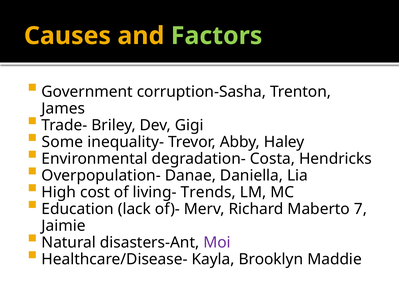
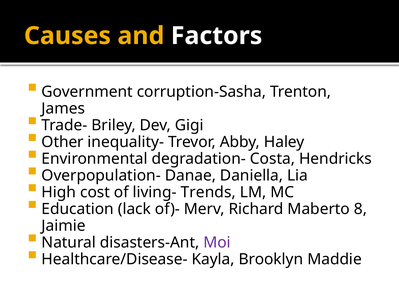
Factors colour: light green -> white (217, 36)
Some: Some -> Other (63, 142)
7: 7 -> 8 (360, 209)
